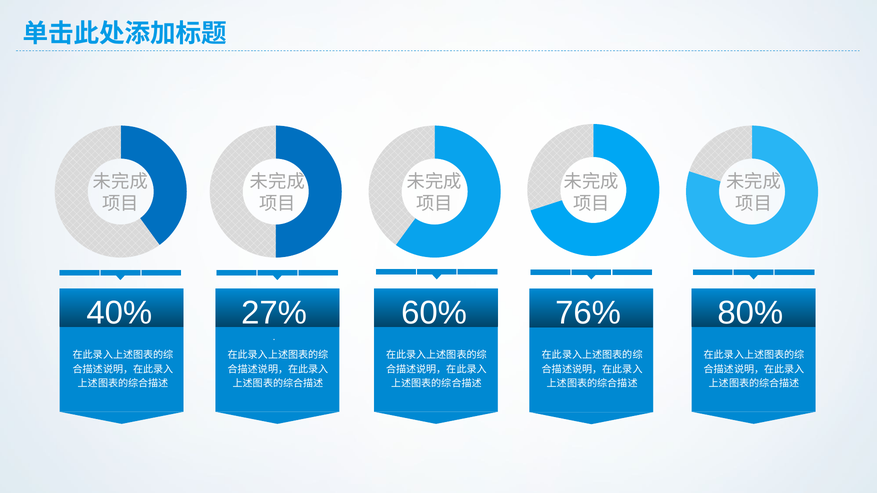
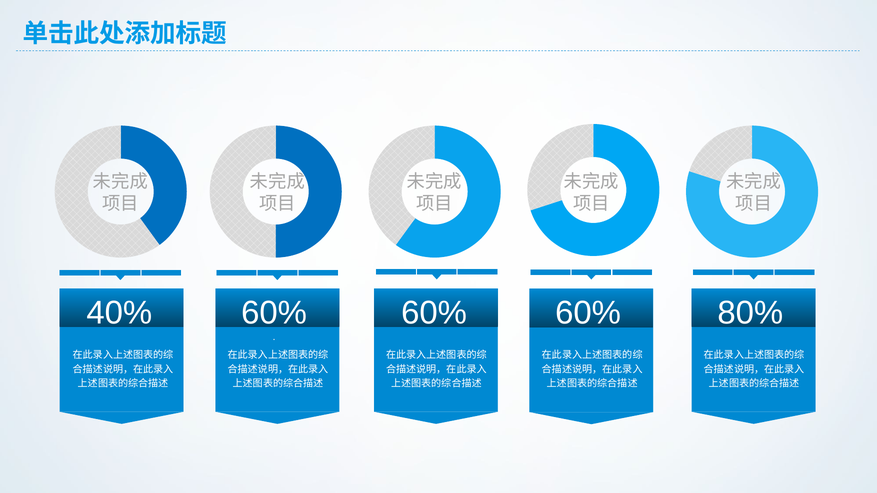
40% 27%: 27% -> 60% (274, 313)
60% 76%: 76% -> 60% (588, 313)
